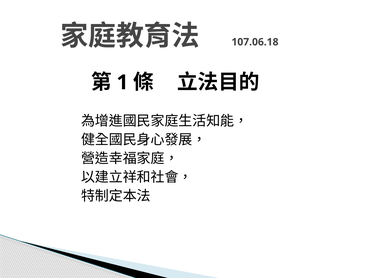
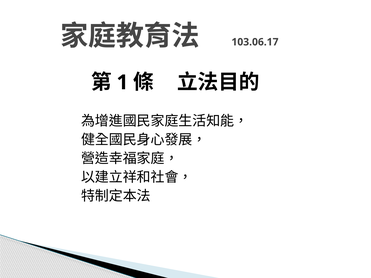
107.06.18: 107.06.18 -> 103.06.17 (255, 42)
